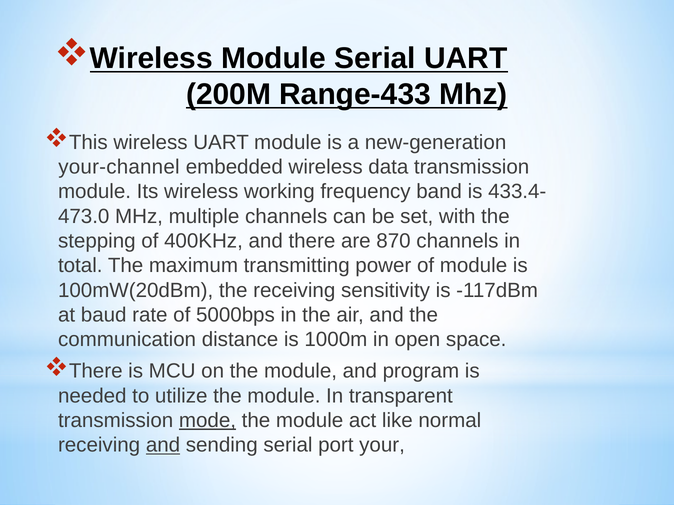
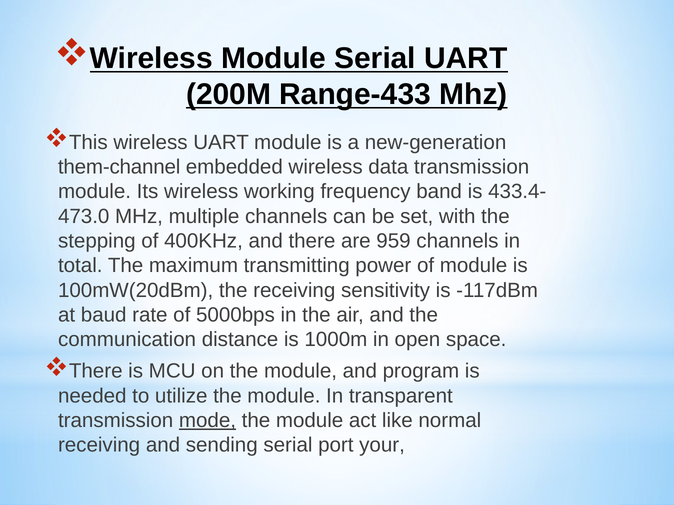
your-channel: your-channel -> them-channel (119, 167)
870: 870 -> 959 (394, 241)
and underline: present -> none (163, 446)
